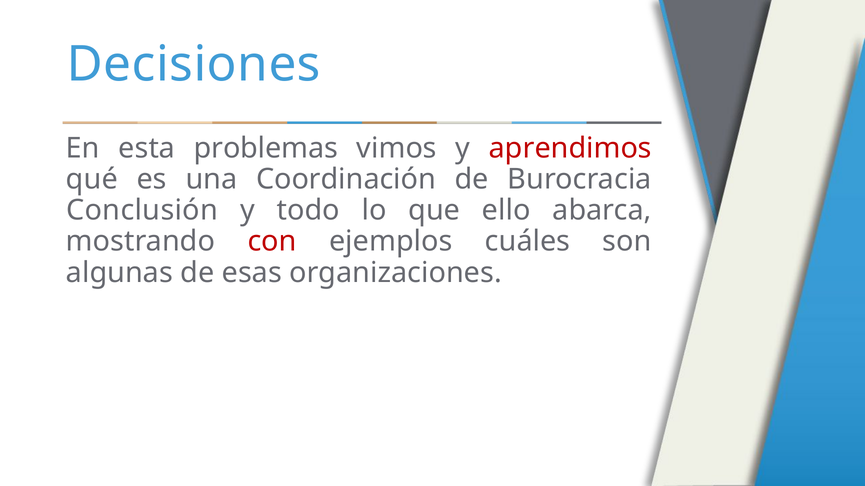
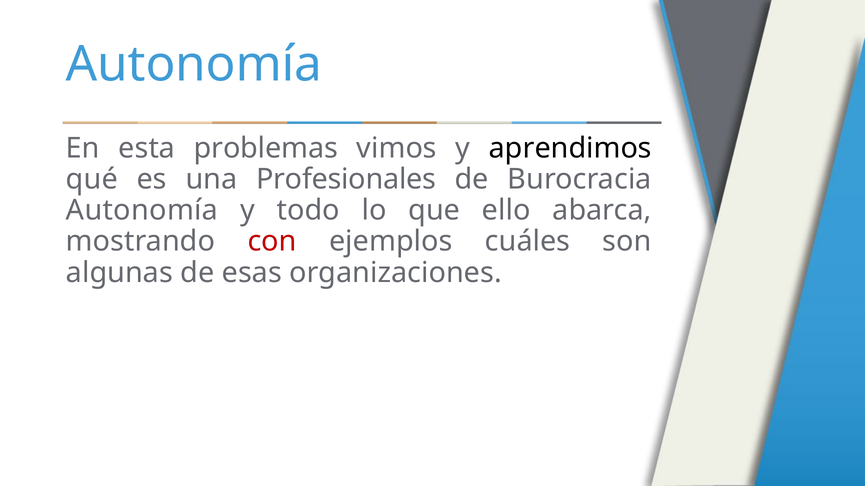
Decisiones: Decisiones -> Autonomía (194, 64)
aprendimos colour: red -> black (570, 148)
Coordinación: Coordinación -> Profesionales (346, 179)
Conclusión: Conclusión -> Autonomía (142, 210)
